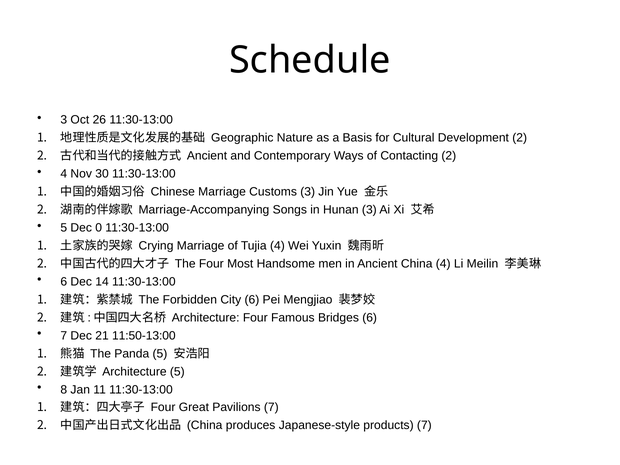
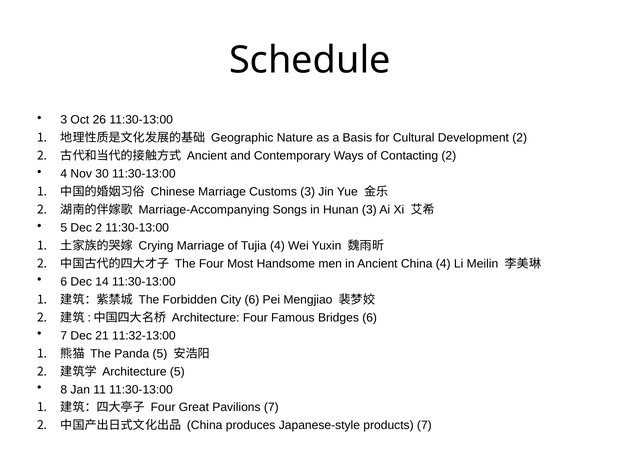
Dec 0: 0 -> 2 (99, 228)
11:50-13:00: 11:50-13:00 -> 11:32-13:00 (144, 336)
